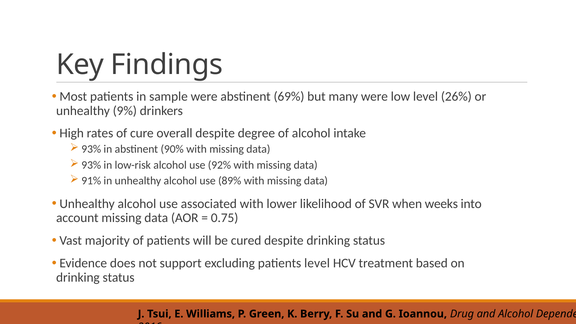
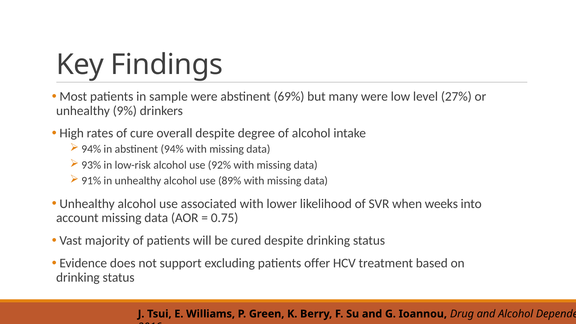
26%: 26% -> 27% (456, 96)
93%: 93% -> 94% (91, 149)
abstinent 90%: 90% -> 94% (172, 149)
patients level: level -> offer (317, 263)
